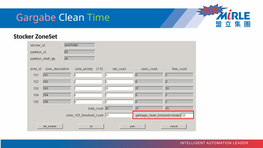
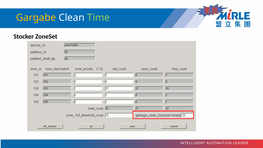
Gargabe colour: pink -> yellow (36, 18)
